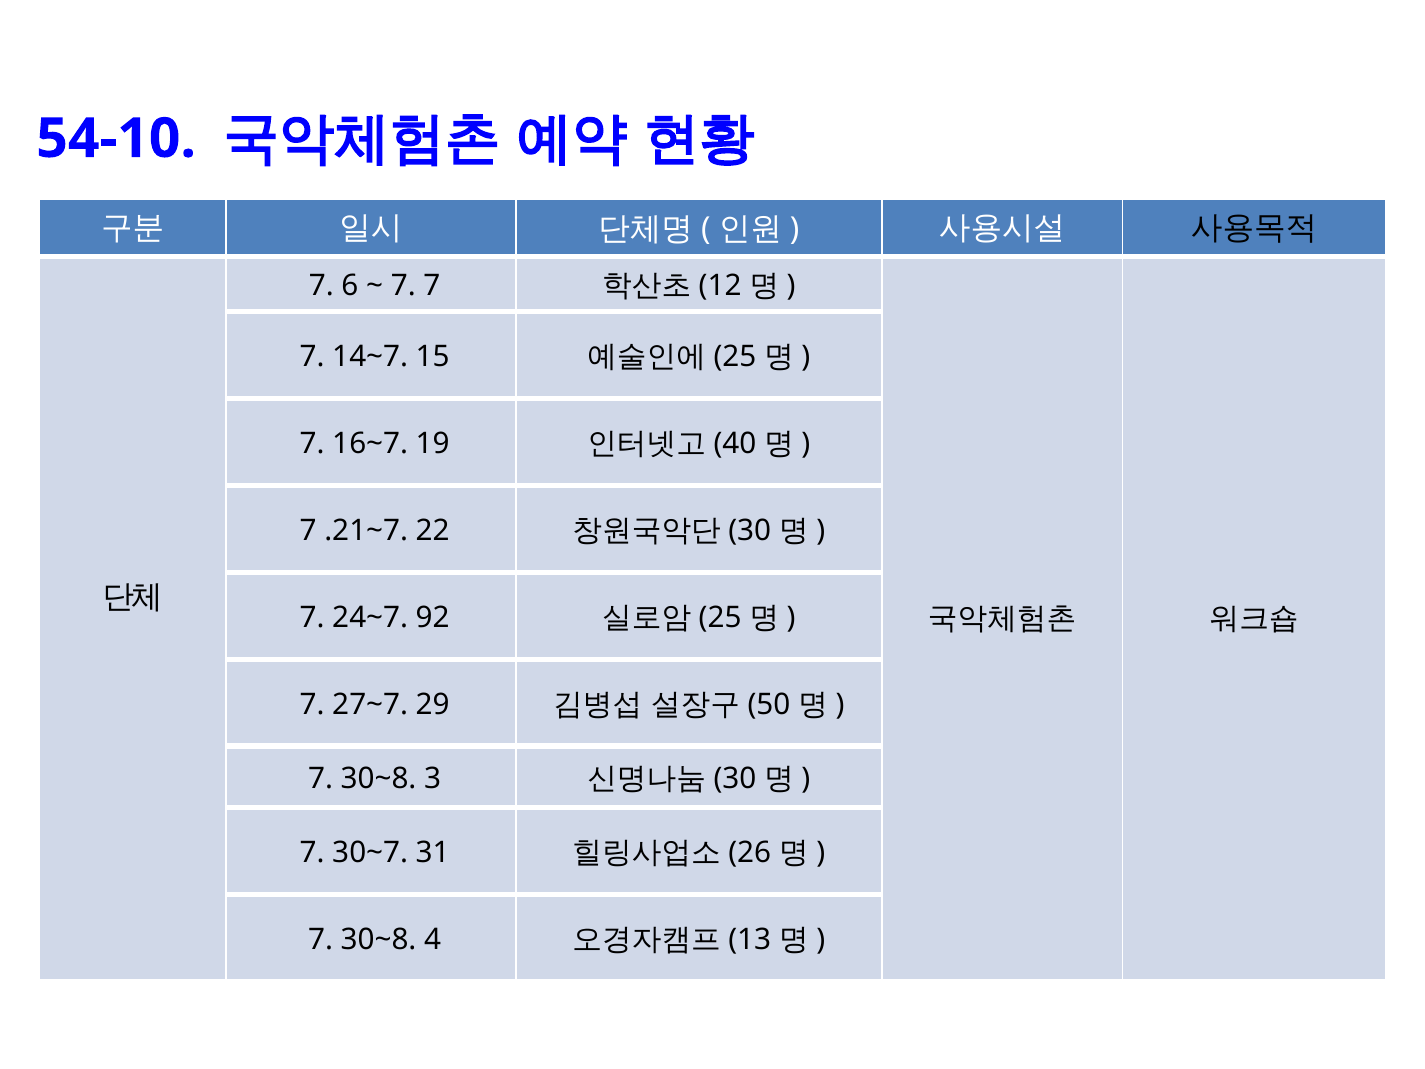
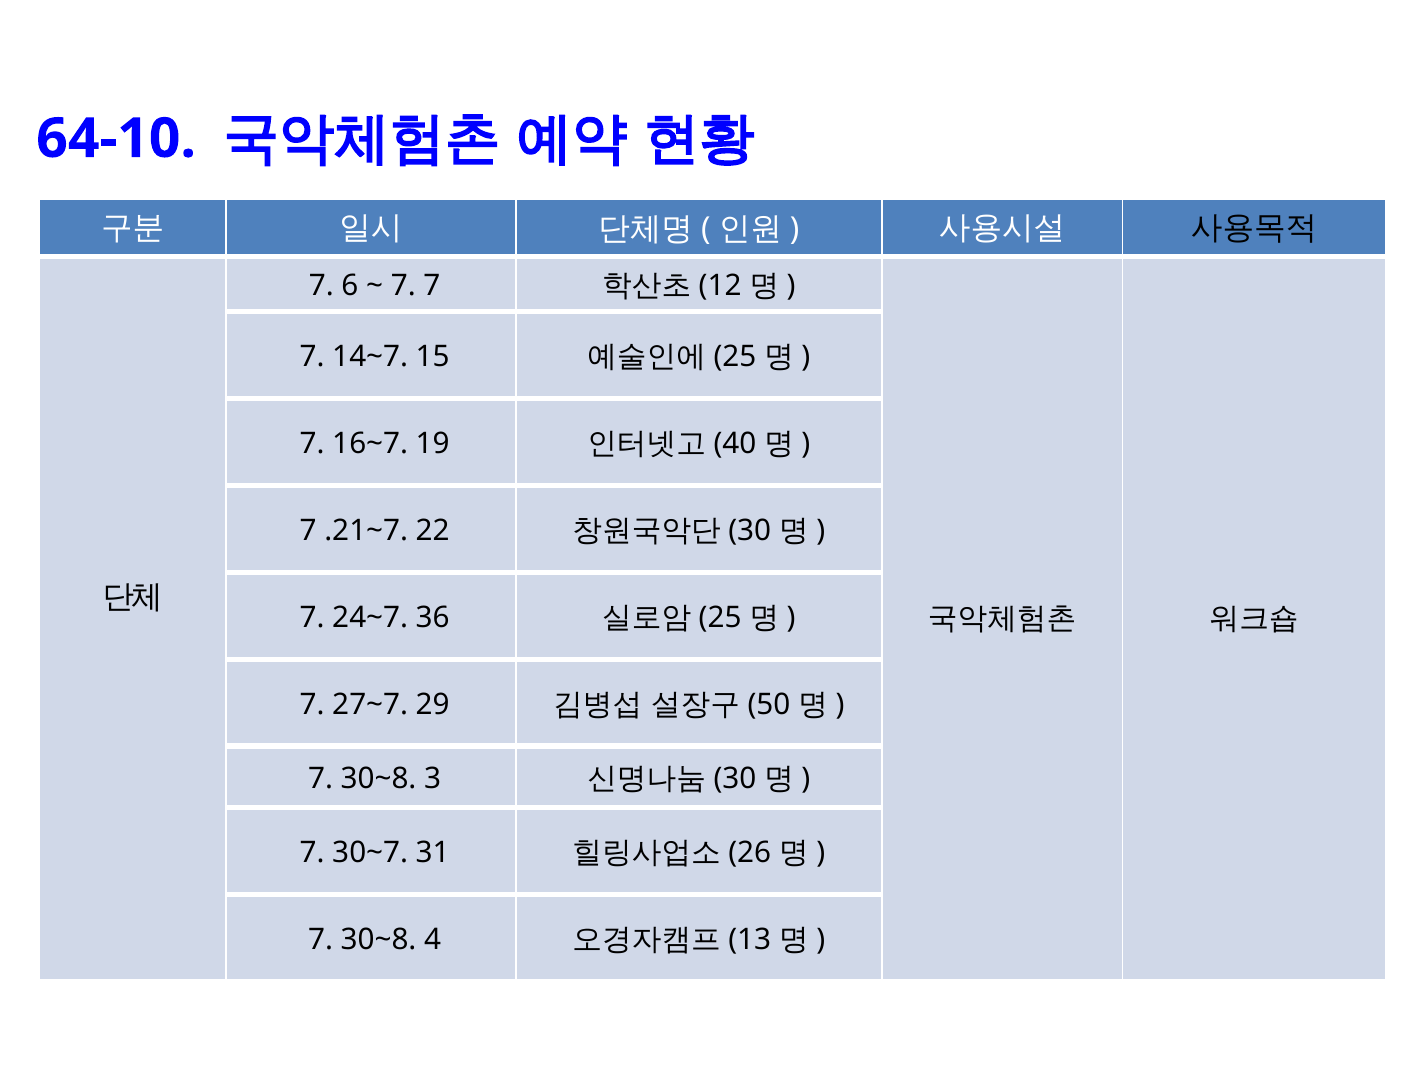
54-10: 54-10 -> 64-10 (116, 139)
92: 92 -> 36 (433, 617)
